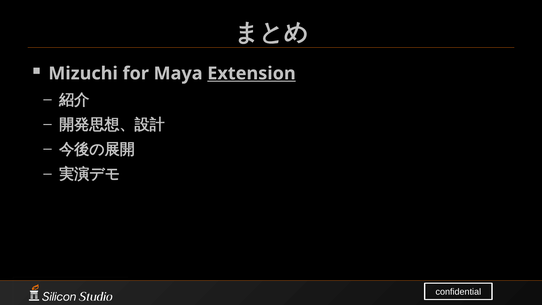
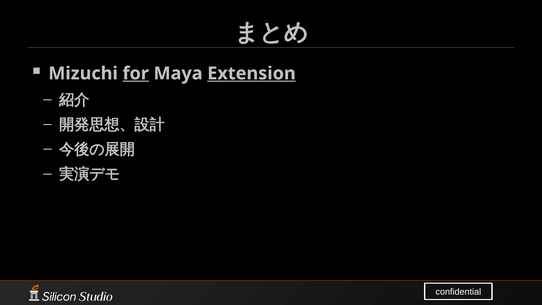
for underline: none -> present (136, 73)
